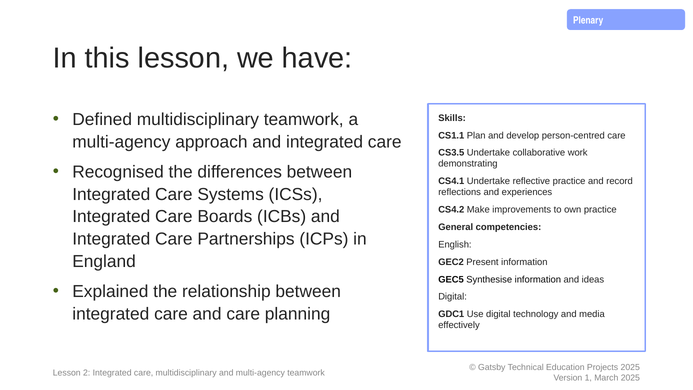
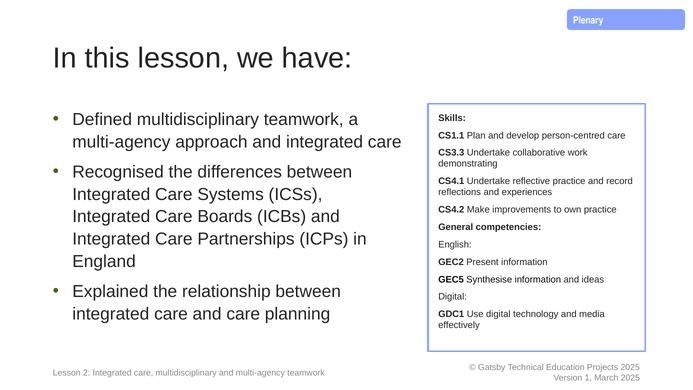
CS3.5: CS3.5 -> CS3.3 (451, 153)
